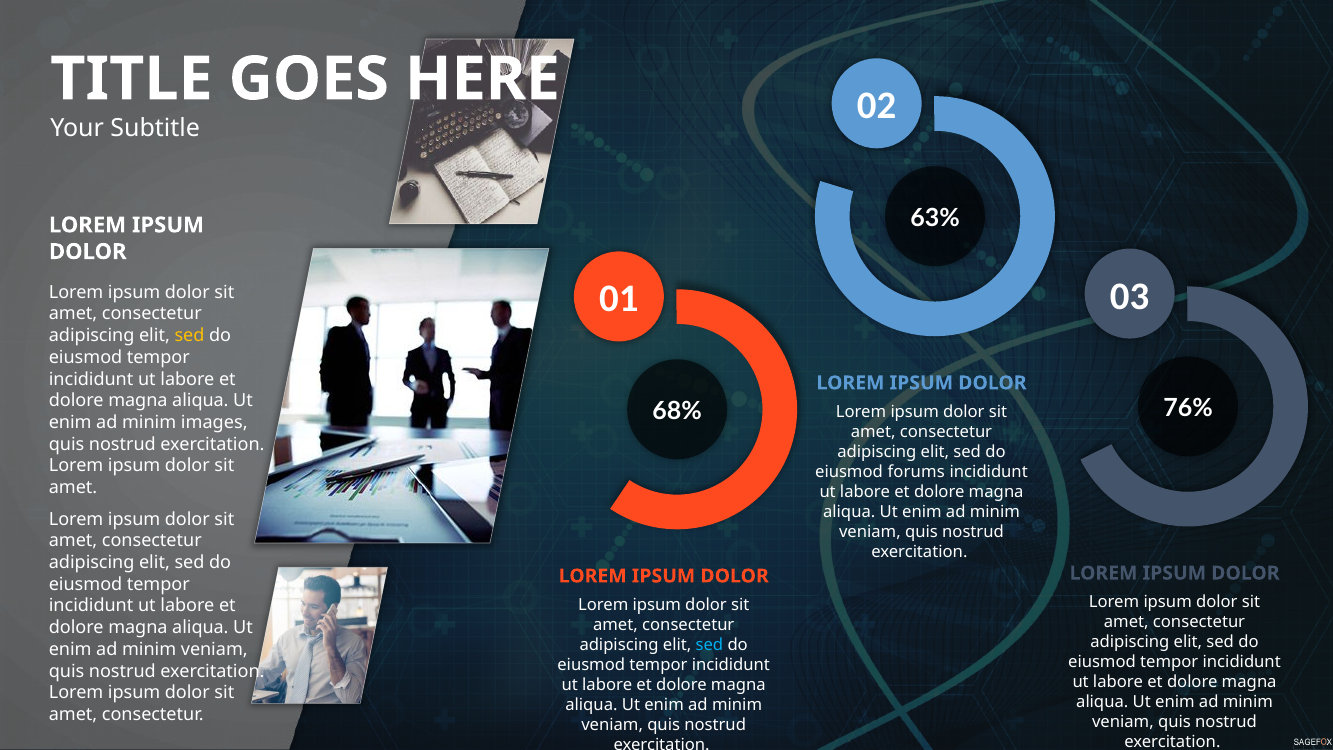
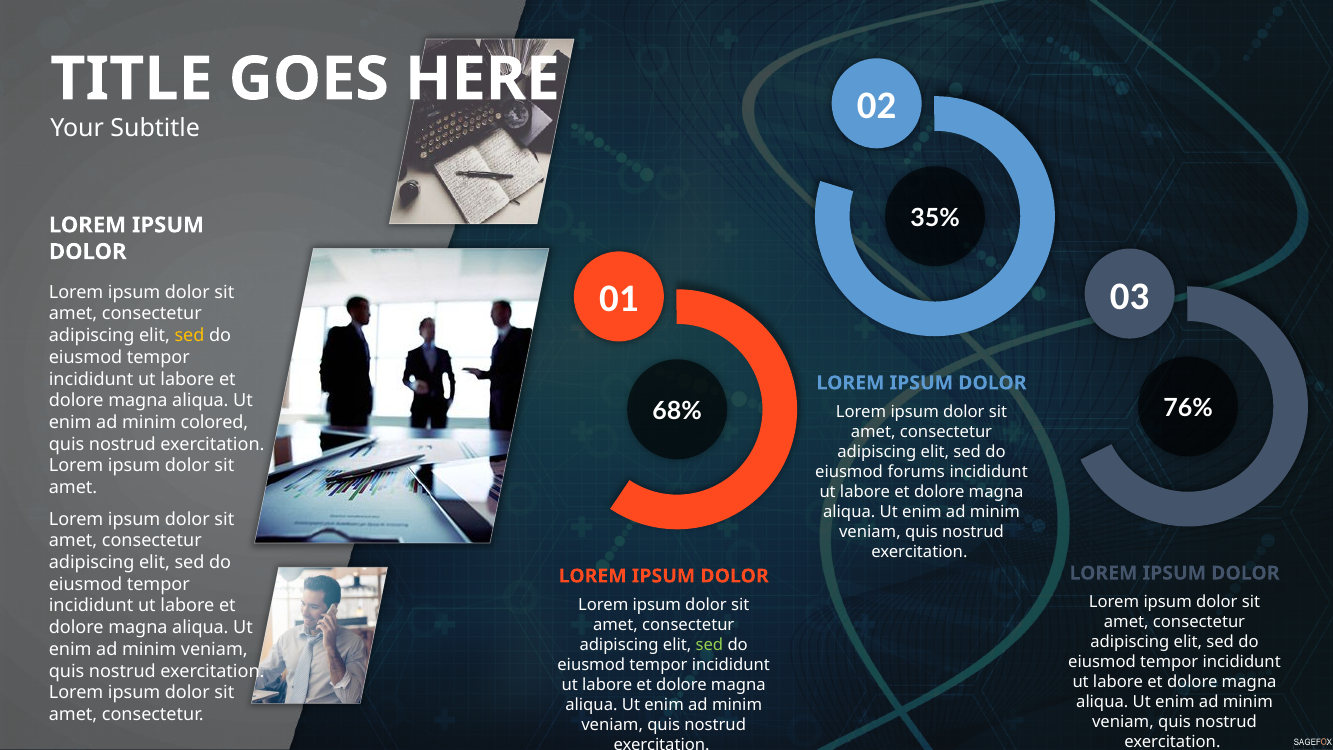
63%: 63% -> 35% (935, 218)
images: images -> colored (214, 422)
sed colour: light blue -> light green (709, 645)
